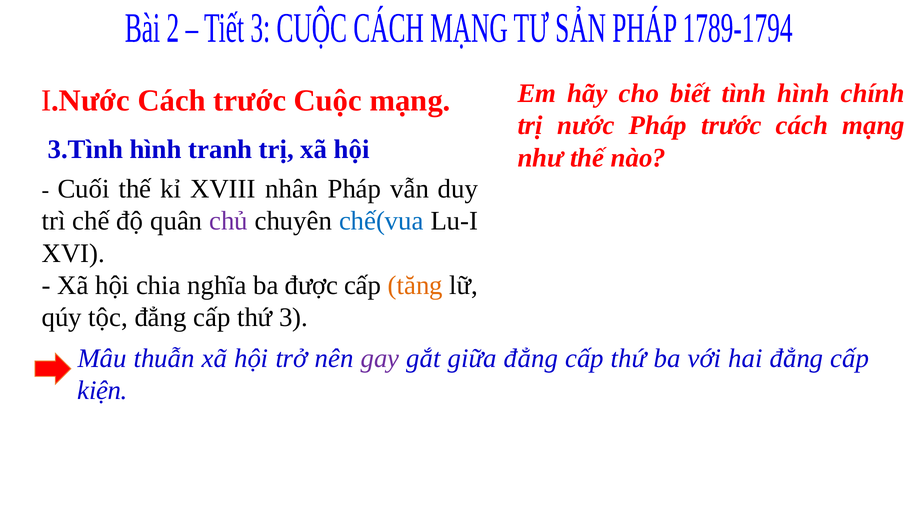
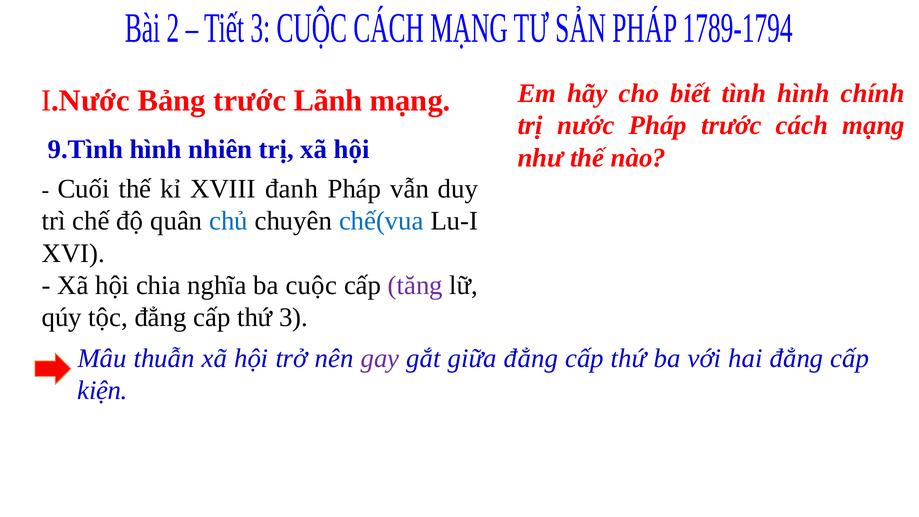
Cách: Cách -> Bảng (172, 101)
Cuộc: Cuộc -> Lãnh (328, 101)
3.Tình: 3.Tình -> 9.Tình (85, 149)
tranh: tranh -> nhiên (220, 149)
nhân: nhân -> đanh (292, 189)
chủ colour: purple -> blue (229, 221)
được: được -> cuộc (311, 285)
tăng colour: orange -> purple (415, 285)
